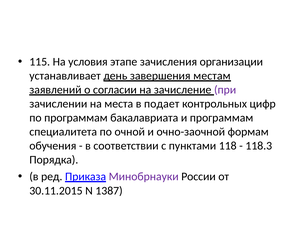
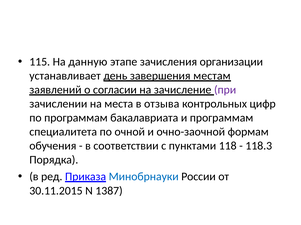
условия: условия -> данную (88, 62)
подает: подает -> отзыва (162, 104)
Минобрнауки colour: purple -> blue (144, 177)
